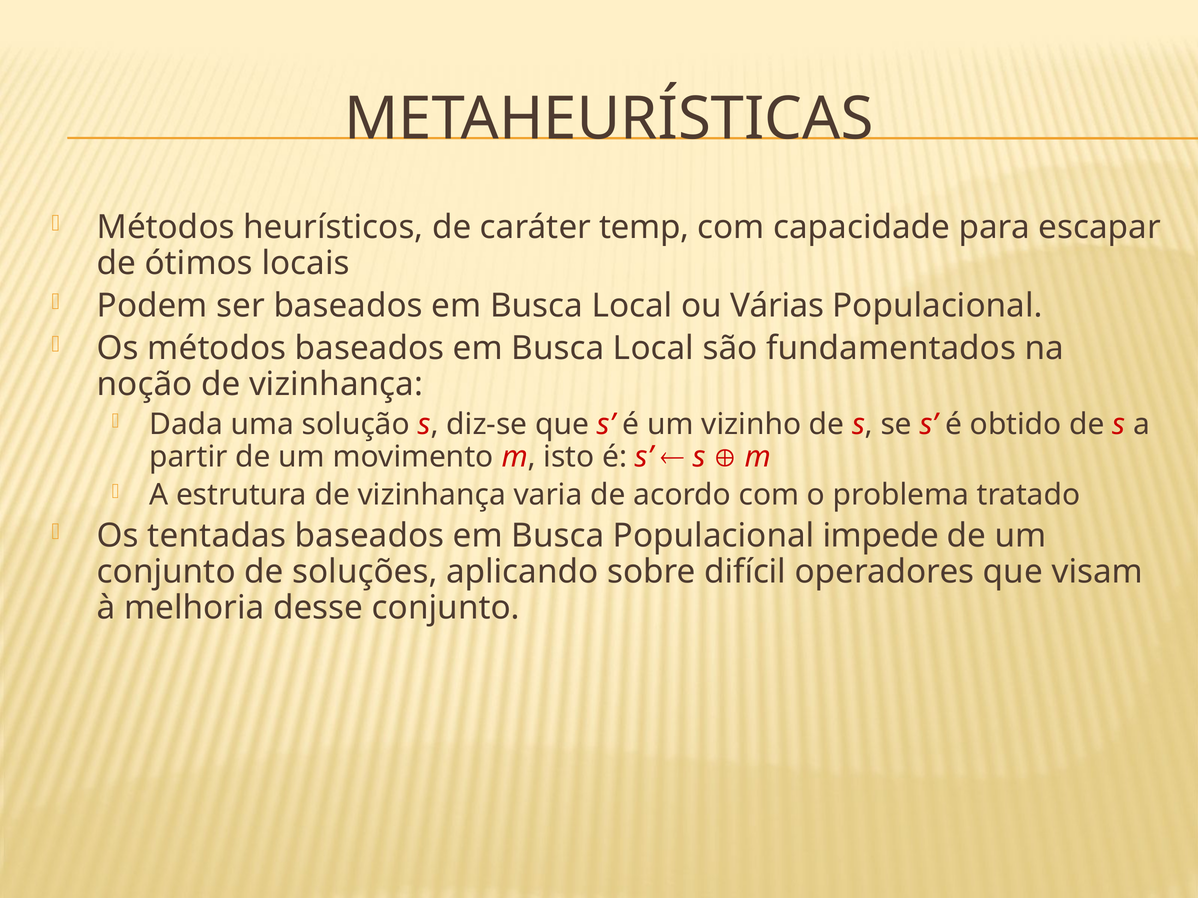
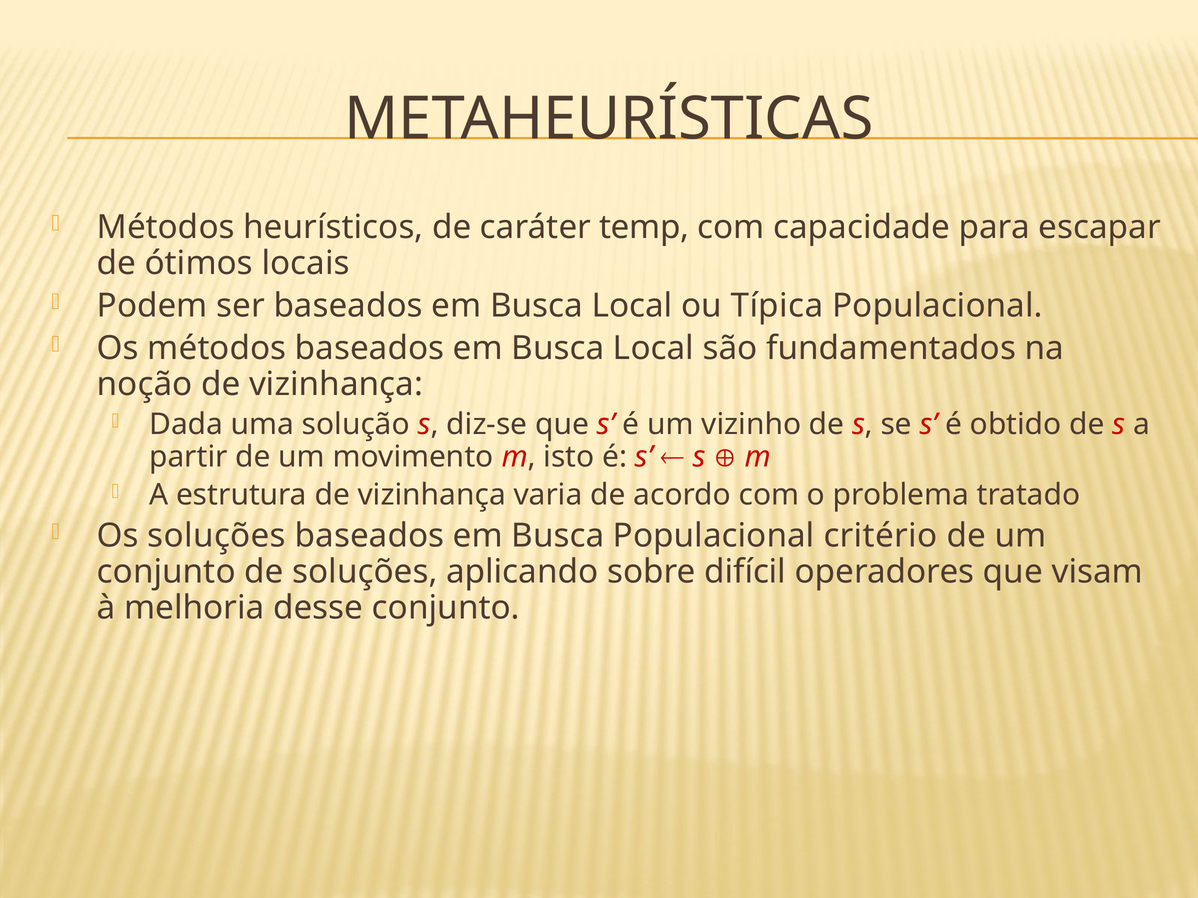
Várias: Várias -> Típica (777, 306)
Os tentadas: tentadas -> soluções (217, 536)
impede: impede -> critério (881, 536)
